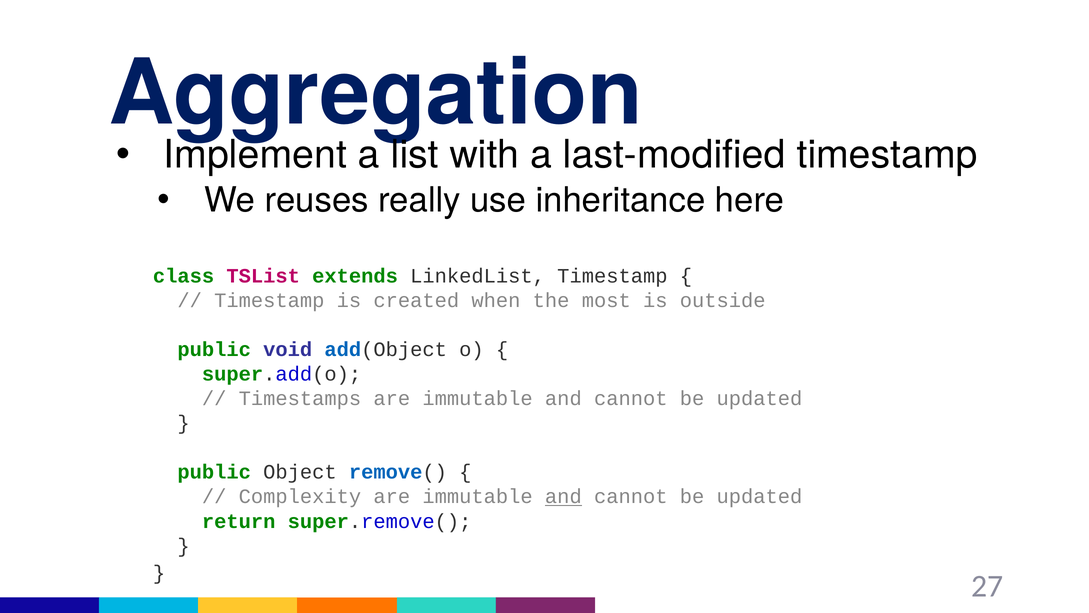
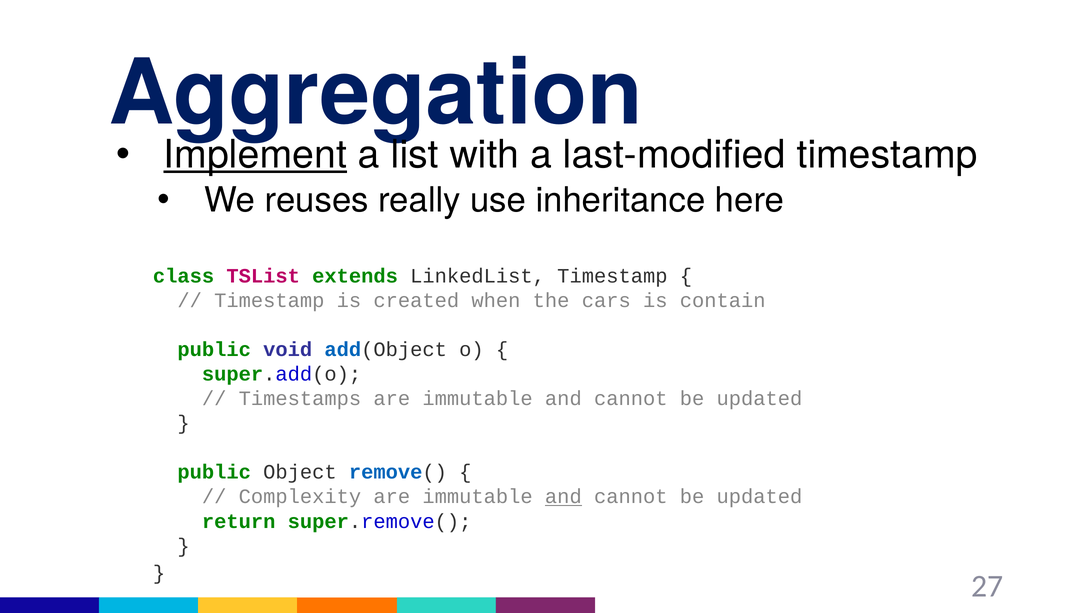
Implement underline: none -> present (255, 155)
most: most -> cars (606, 300)
outside: outside -> contain (723, 300)
